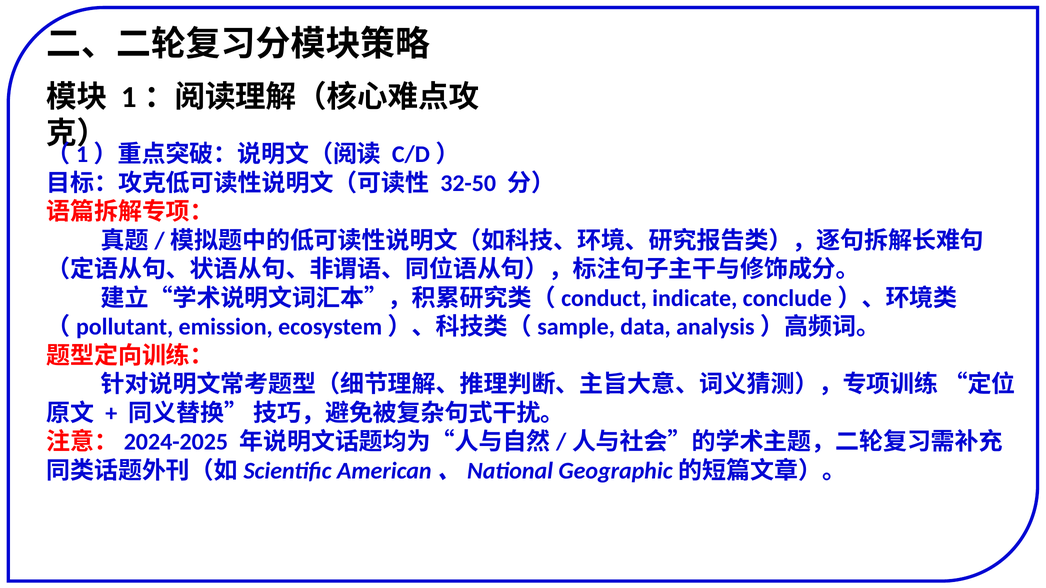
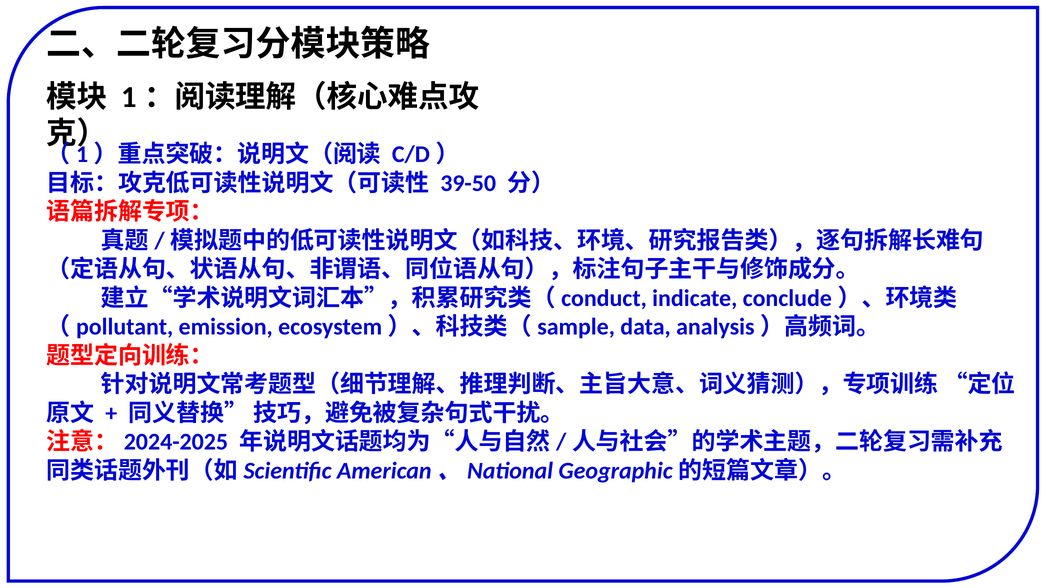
32-50: 32-50 -> 39-50 (468, 183)
